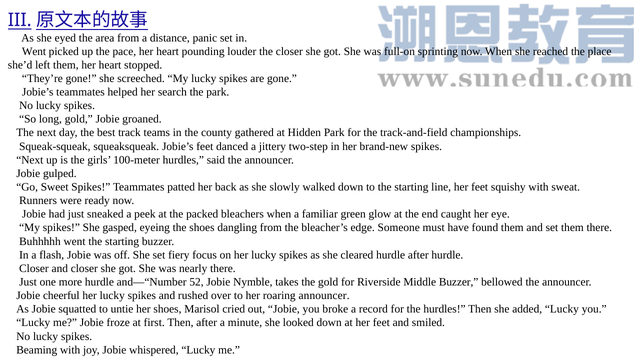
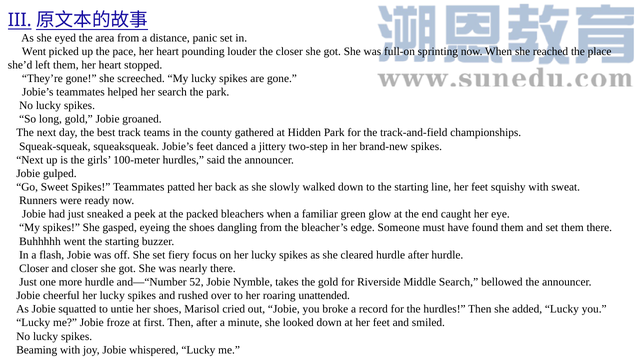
Middle Buzzer: Buzzer -> Search (459, 282)
roaring announcer: announcer -> unattended (324, 296)
